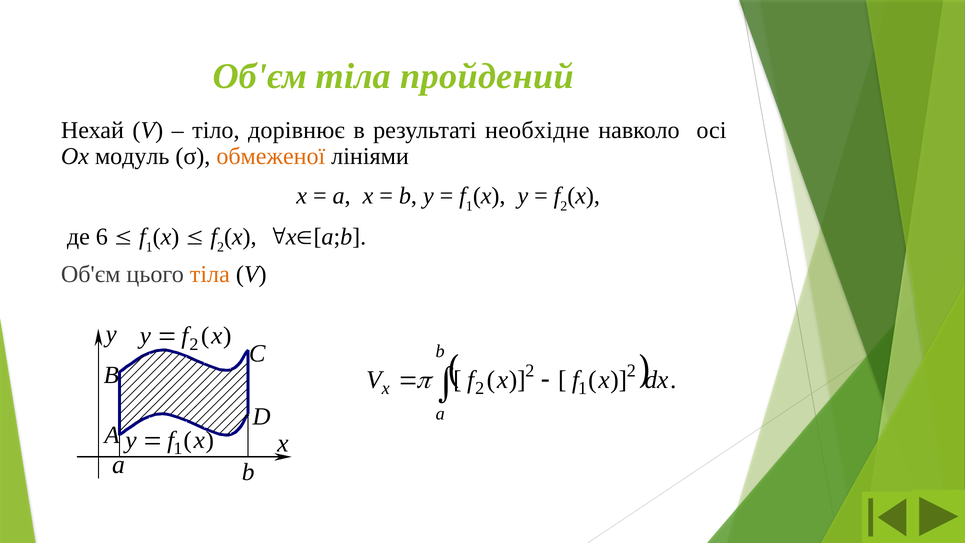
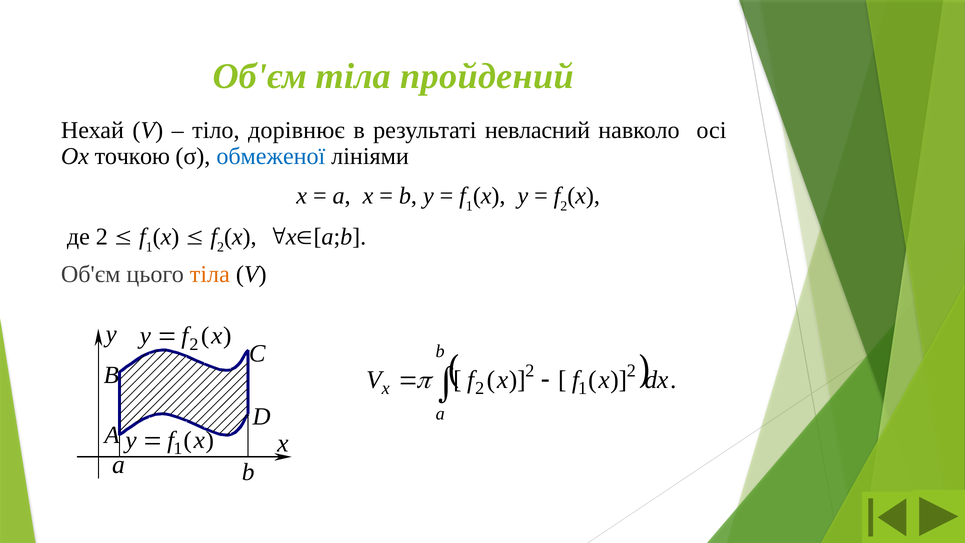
необхідне: необхідне -> невласний (538, 130)
модуль: модуль -> точкою (132, 156)
обмеженої colour: orange -> blue (271, 156)
де 6: 6 -> 2 (102, 236)
